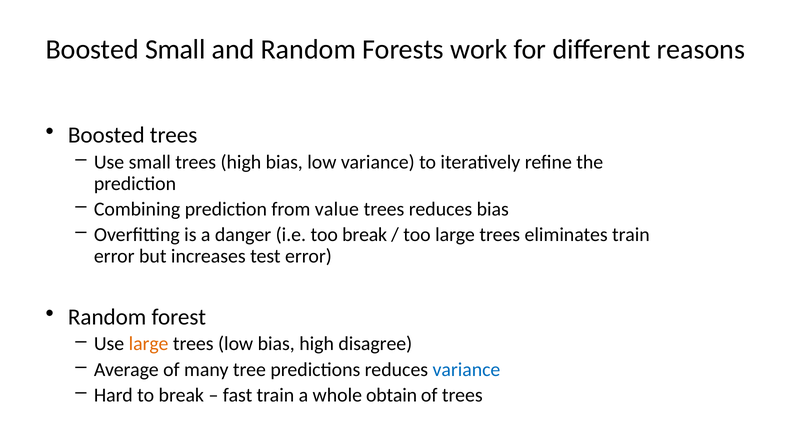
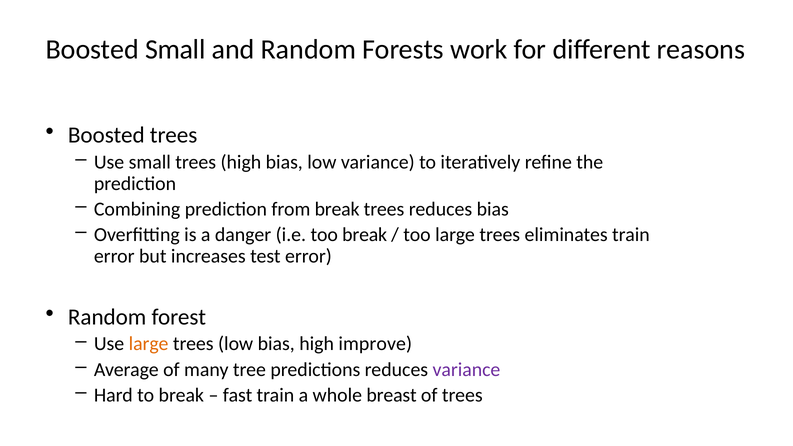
from value: value -> break (337, 209)
disagree: disagree -> improve (375, 344)
variance colour: blue -> purple (466, 370)
obtain: obtain -> breast (392, 395)
